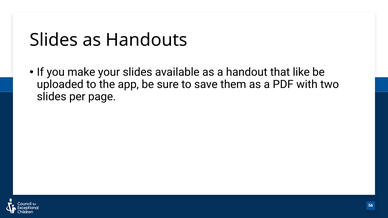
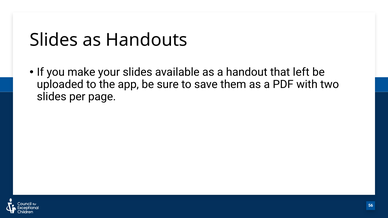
like: like -> left (301, 72)
